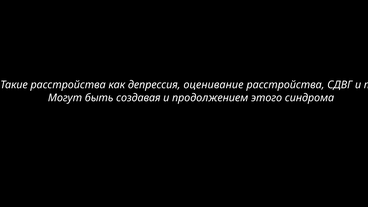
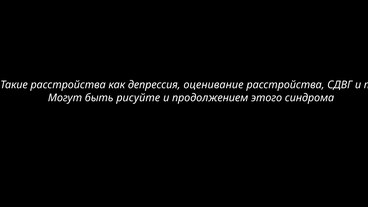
создавая: создавая -> рисуйте (138, 98)
